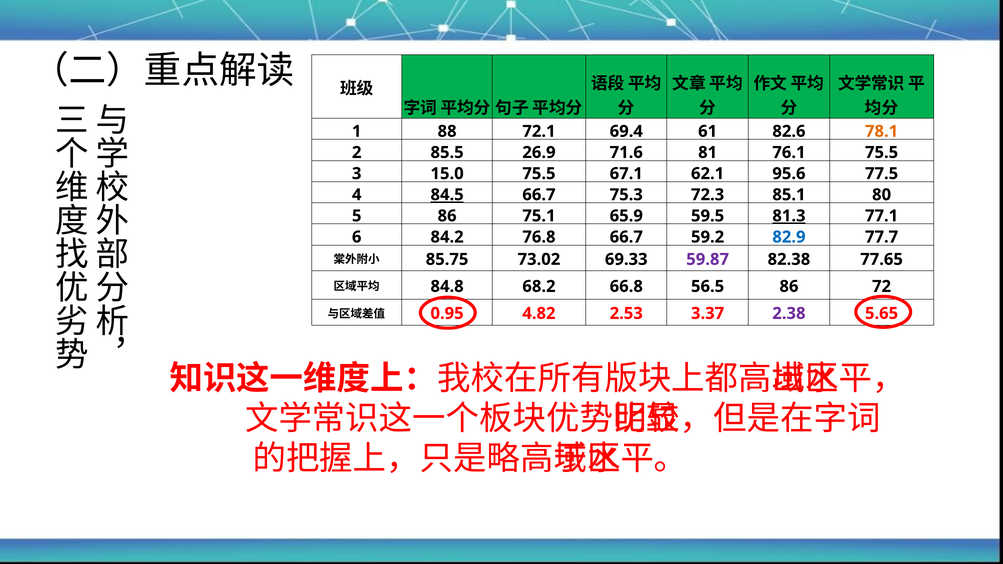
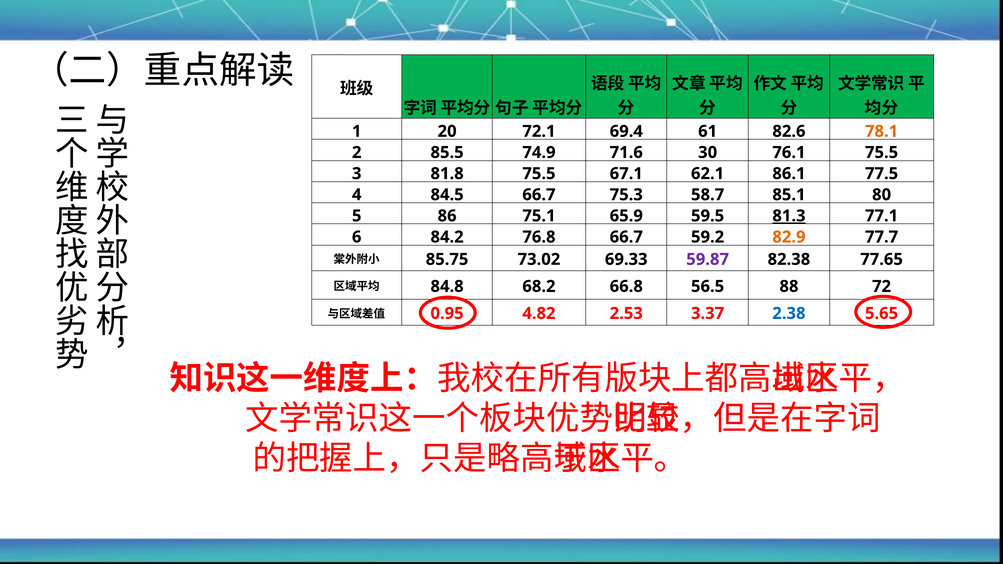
88: 88 -> 20 (447, 131)
26.9: 26.9 -> 74.9 (539, 152)
81: 81 -> 30 (708, 152)
15.0: 15.0 -> 81.8 (447, 174)
95.6: 95.6 -> 86.1 (789, 174)
84.5 underline: present -> none (447, 195)
72.3: 72.3 -> 58.7 (708, 195)
82.9 colour: blue -> orange (789, 237)
56.5 86: 86 -> 88 (789, 286)
2.38 colour: purple -> blue (789, 313)
